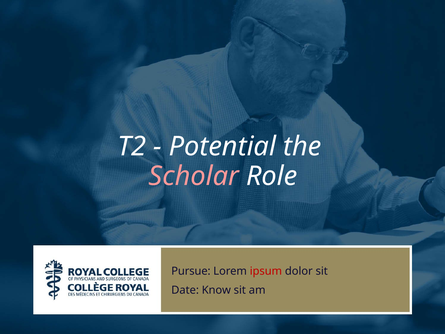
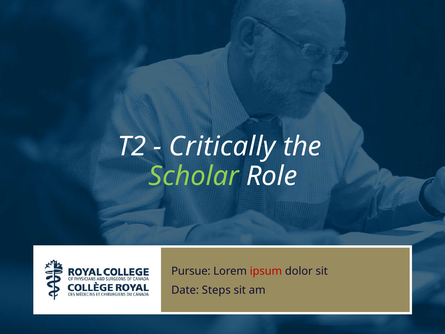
Potential: Potential -> Critically (222, 147)
Scholar colour: pink -> light green (194, 176)
Know: Know -> Steps (216, 290)
